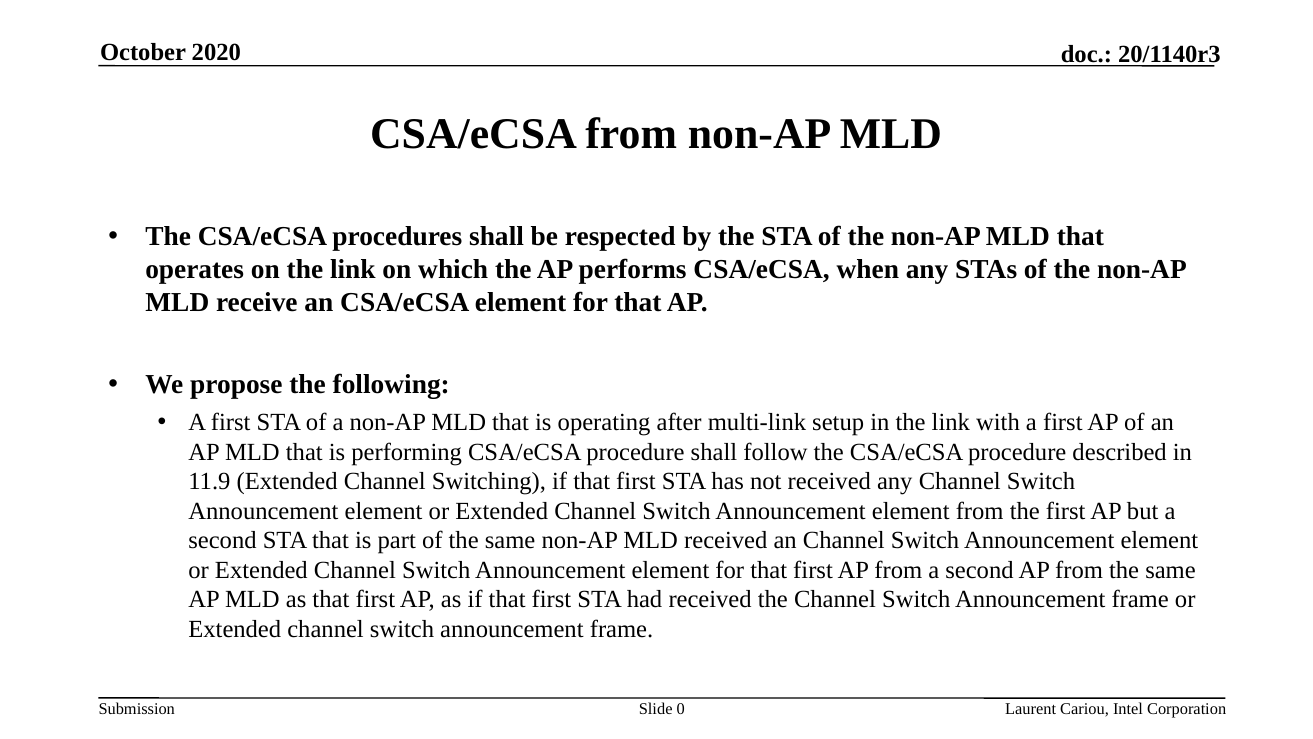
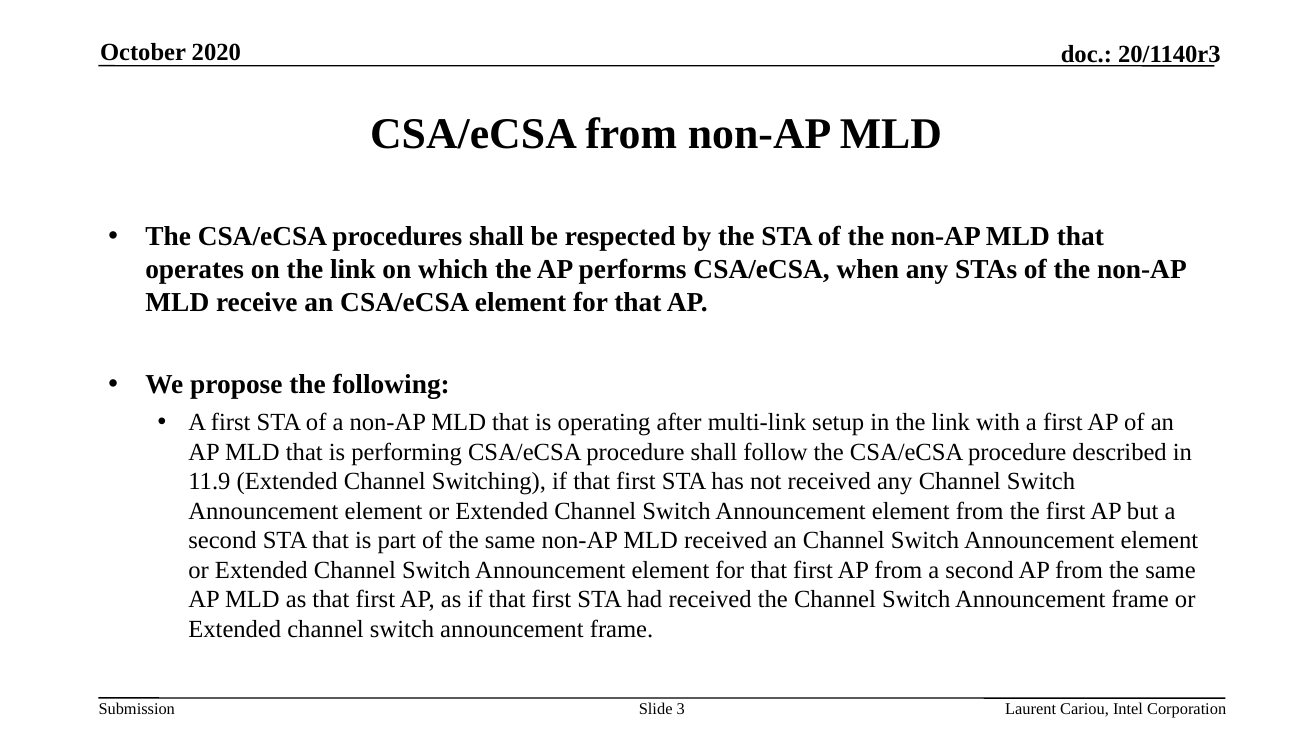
0: 0 -> 3 (681, 708)
